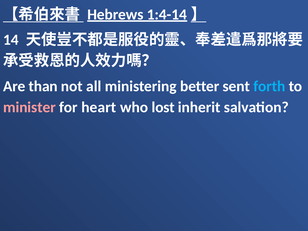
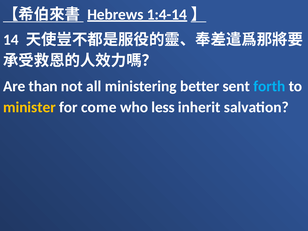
minister colour: pink -> yellow (29, 107)
heart: heart -> come (99, 107)
lost: lost -> less (163, 107)
